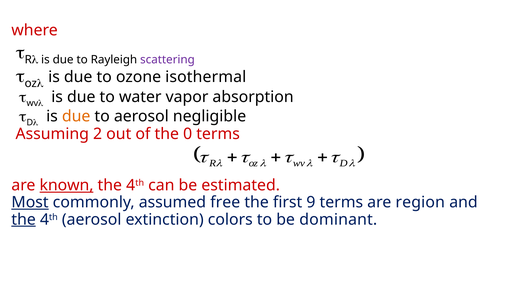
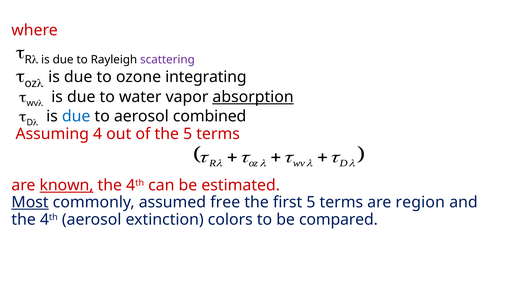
isothermal: isothermal -> integrating (206, 77)
absorption underline: none -> present (253, 97)
due colour: orange -> blue (76, 116)
negligible: negligible -> combined (210, 116)
2: 2 -> 4 (98, 134)
the 0: 0 -> 5 (188, 134)
first 9: 9 -> 5 (311, 202)
the underline: present -> none (24, 220)
dominant: dominant -> compared (338, 220)
